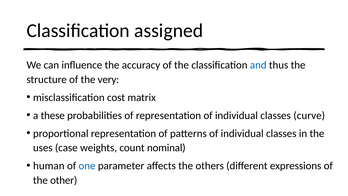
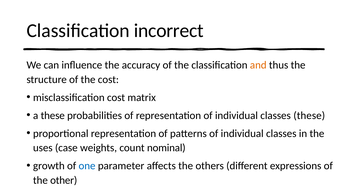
assigned: assigned -> incorrect (169, 31)
and colour: blue -> orange (258, 65)
the very: very -> cost (108, 79)
classes curve: curve -> these (309, 115)
human: human -> growth (49, 166)
